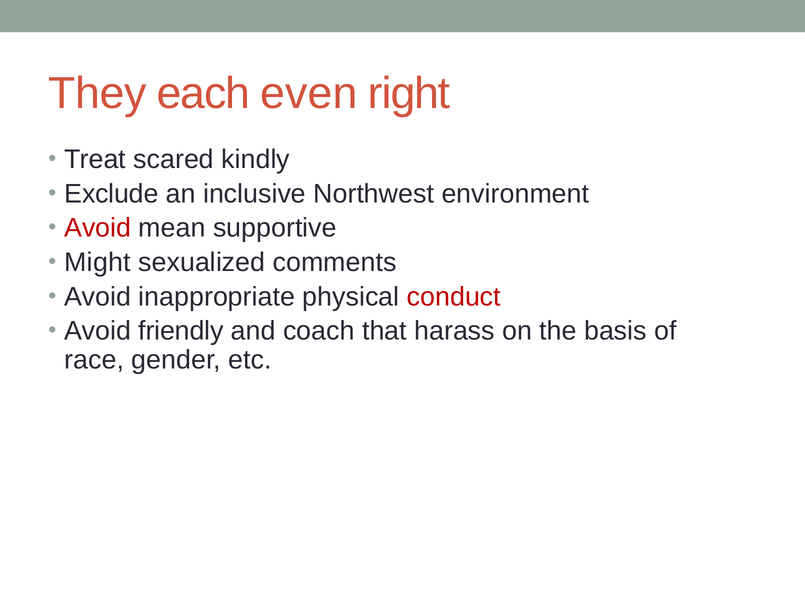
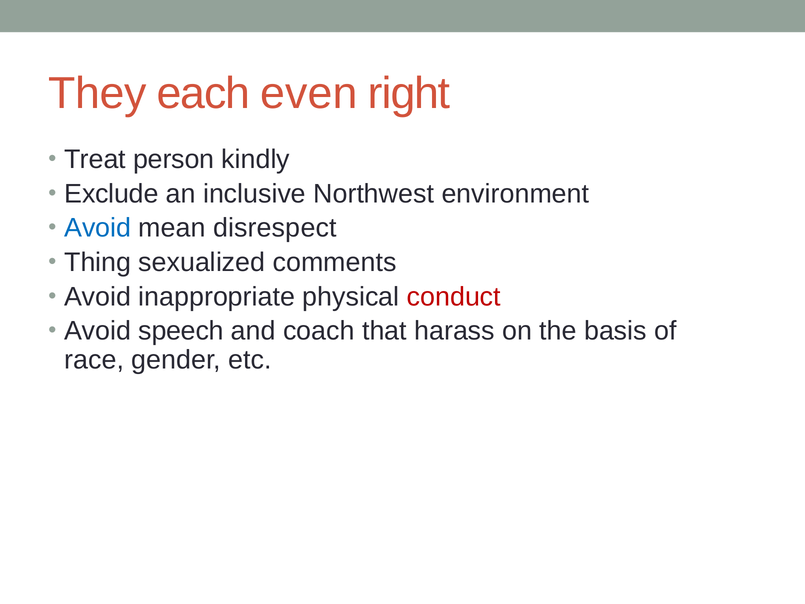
scared: scared -> person (174, 159)
Avoid colour: red -> blue (98, 228)
supportive: supportive -> disrespect (275, 228)
Might: Might -> Thing (98, 262)
friendly: friendly -> speech (181, 331)
